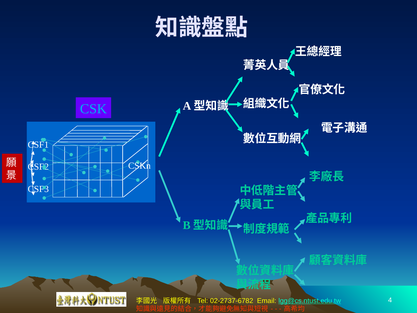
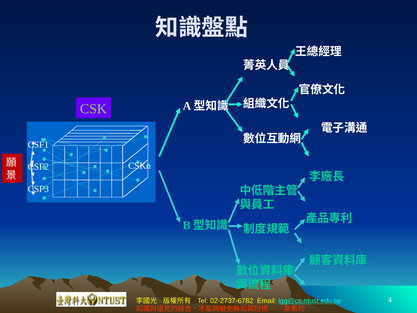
CSK colour: light blue -> light green (93, 109)
